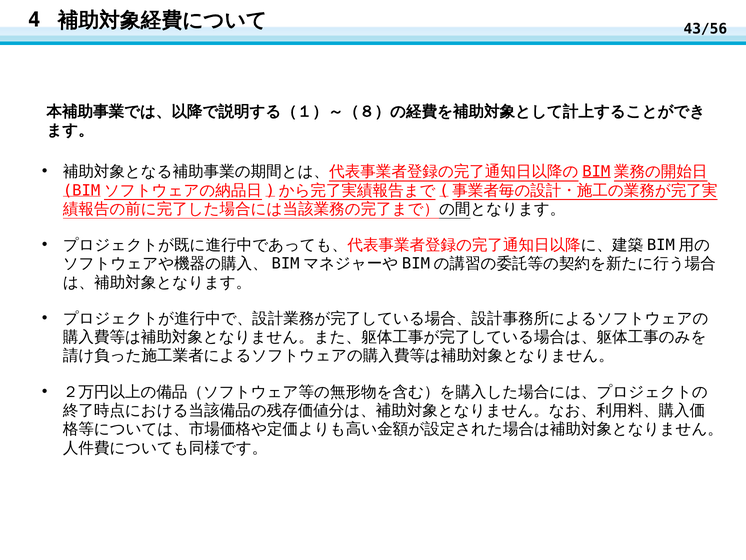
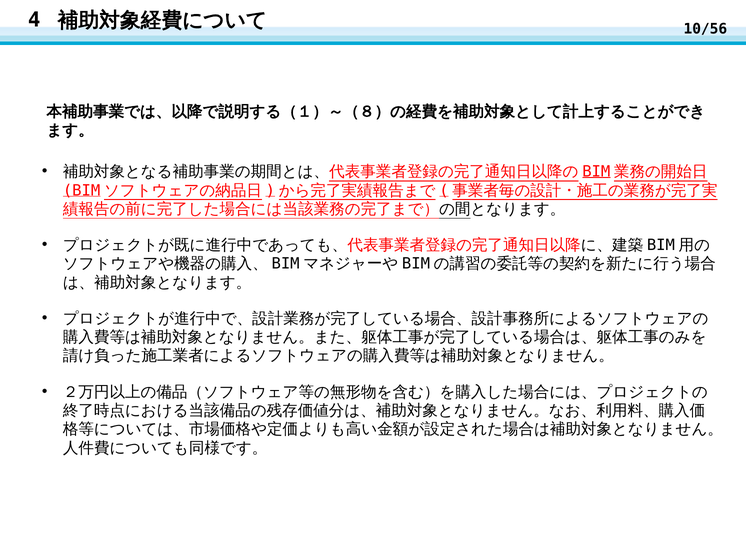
43/56: 43/56 -> 10/56 (705, 29)
